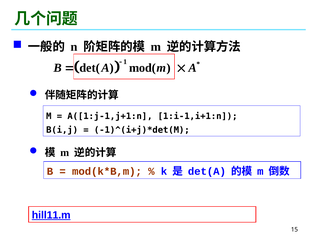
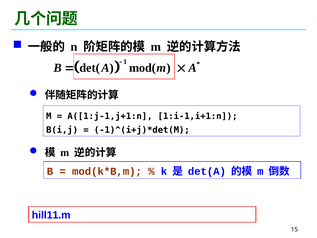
hill11.m underline: present -> none (51, 215)
